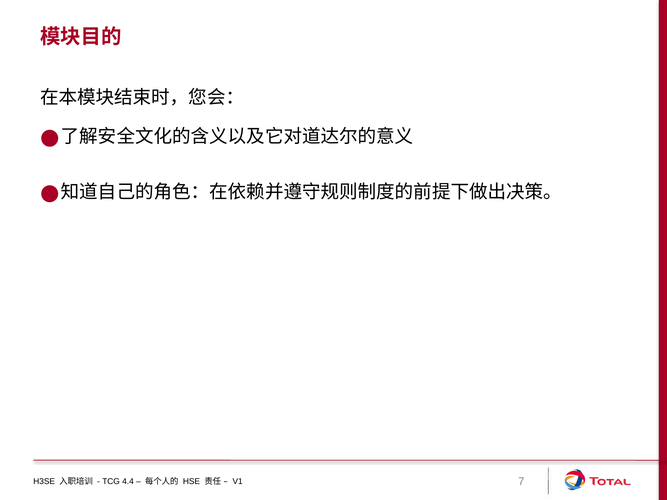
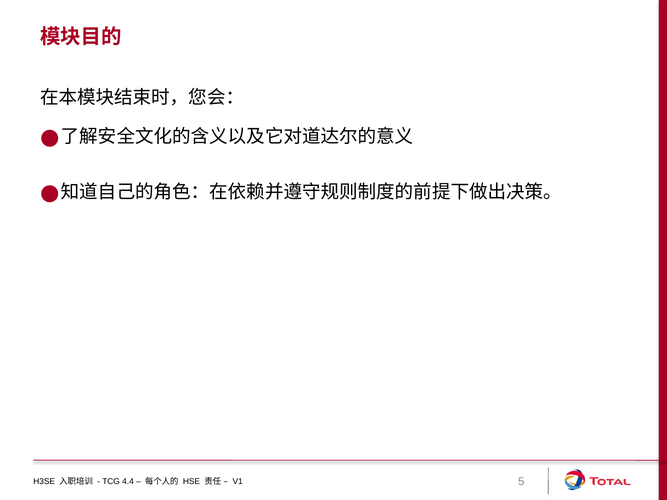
7: 7 -> 5 (521, 482)
